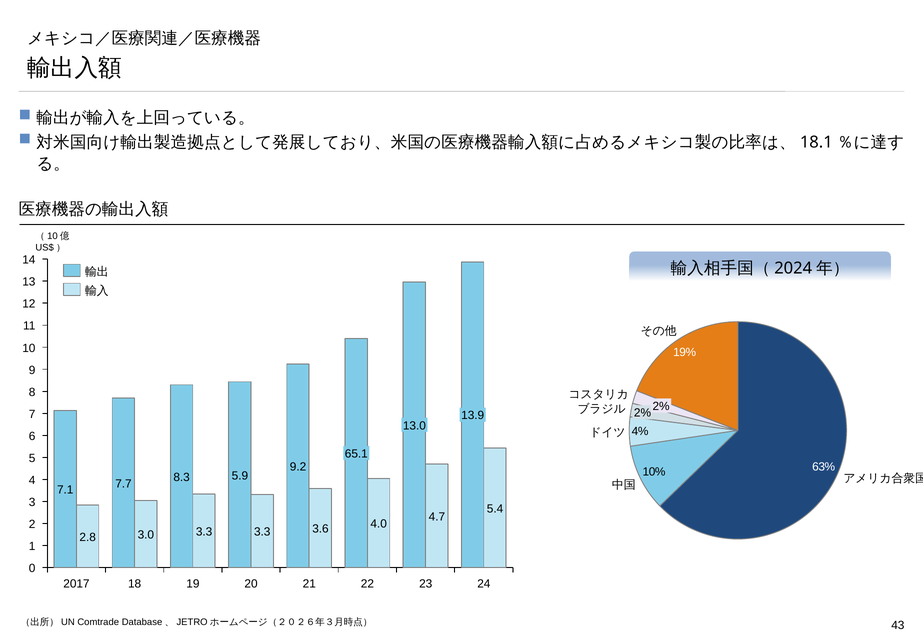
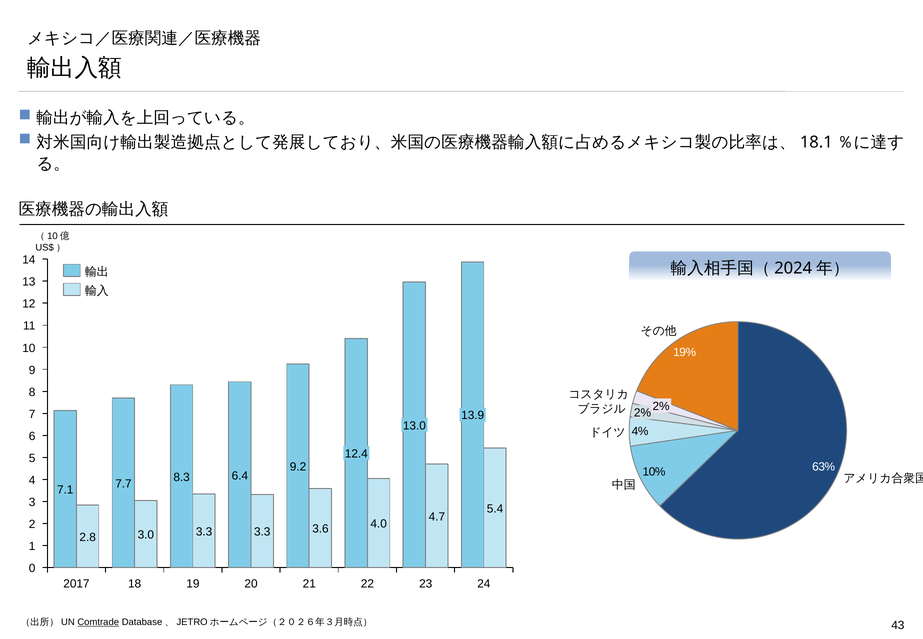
65.1: 65.1 -> 12.4 (356, 454)
5.9: 5.9 -> 6.4 (240, 476)
Comtrade underline: none -> present (98, 622)
